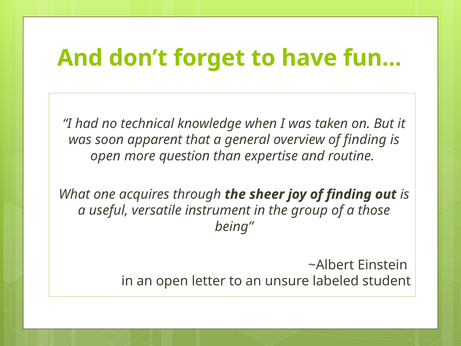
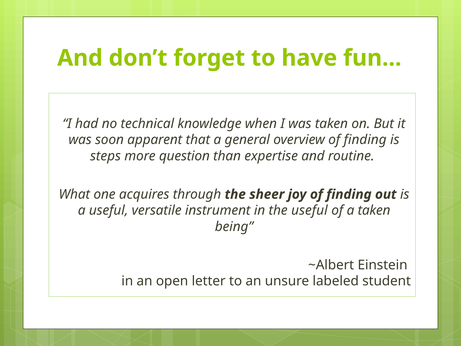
open: open -> steps (105, 156)
the group: group -> useful (309, 210)
a those: those -> taken (374, 210)
